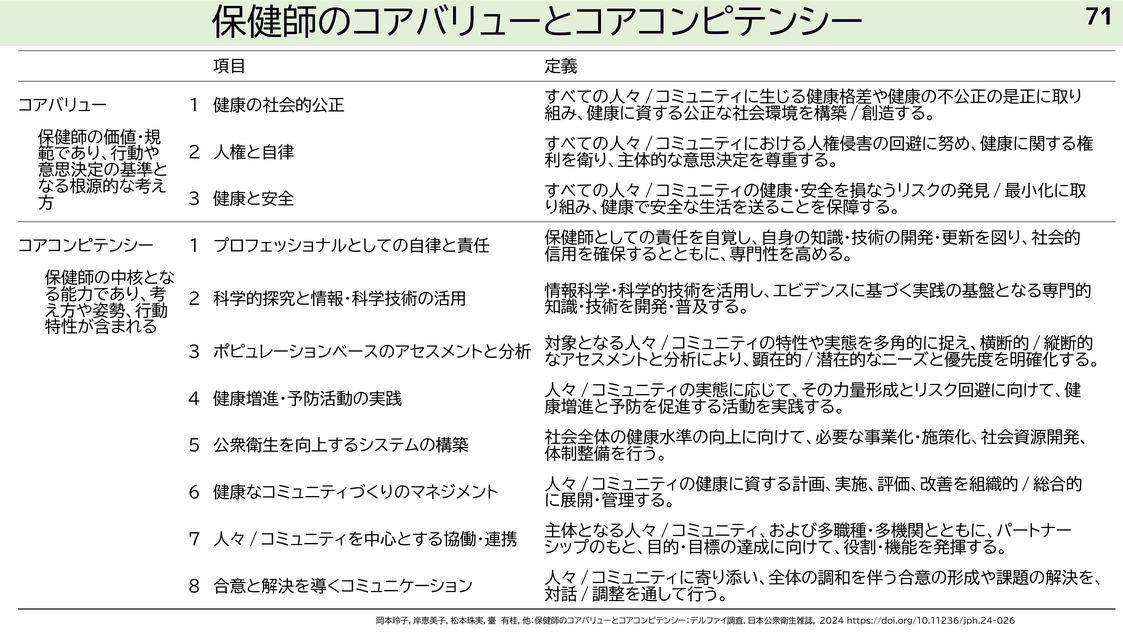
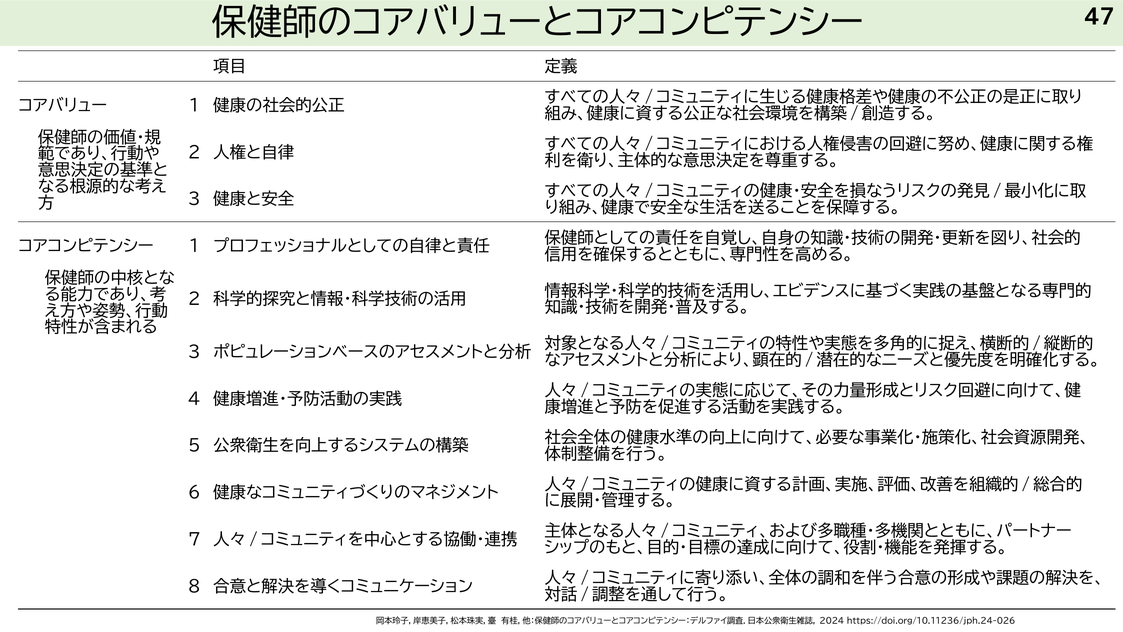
71: 71 -> 47 (1100, 17)
